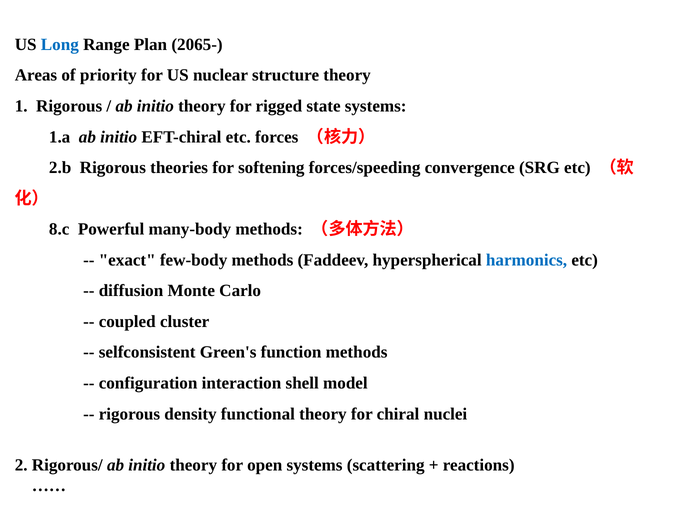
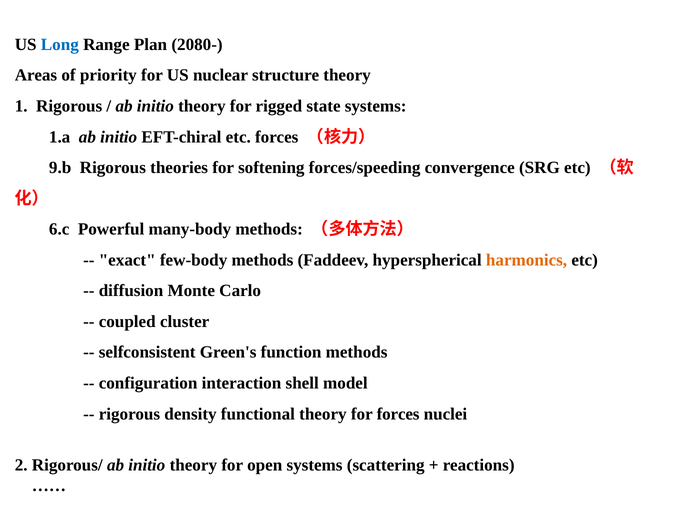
2065-: 2065- -> 2080- (197, 45)
2.b: 2.b -> 9.b (60, 168)
8.c: 8.c -> 6.c (59, 229)
harmonics colour: blue -> orange (527, 260)
for chiral: chiral -> forces (398, 414)
